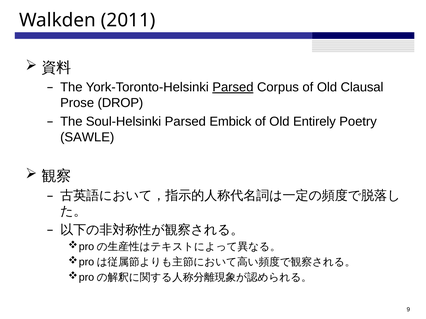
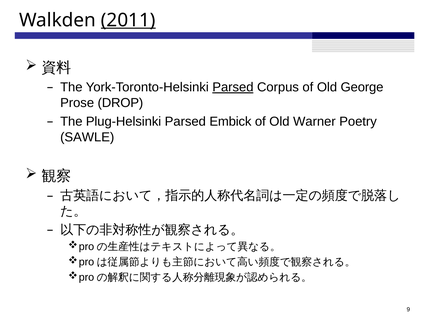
2011 underline: none -> present (128, 20)
Clausal: Clausal -> George (362, 87)
Soul-Helsinki: Soul-Helsinki -> Plug-Helsinki (124, 122)
Entirely: Entirely -> Warner (314, 122)
